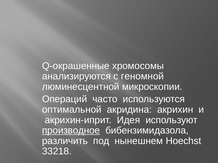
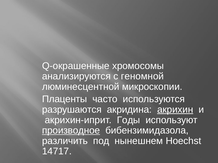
Операций: Операций -> Плаценты (65, 99)
оптимальной: оптимальной -> разрушаются (72, 110)
акрихин underline: none -> present (175, 110)
Идея: Идея -> Годы (129, 120)
33218: 33218 -> 14717 (57, 152)
